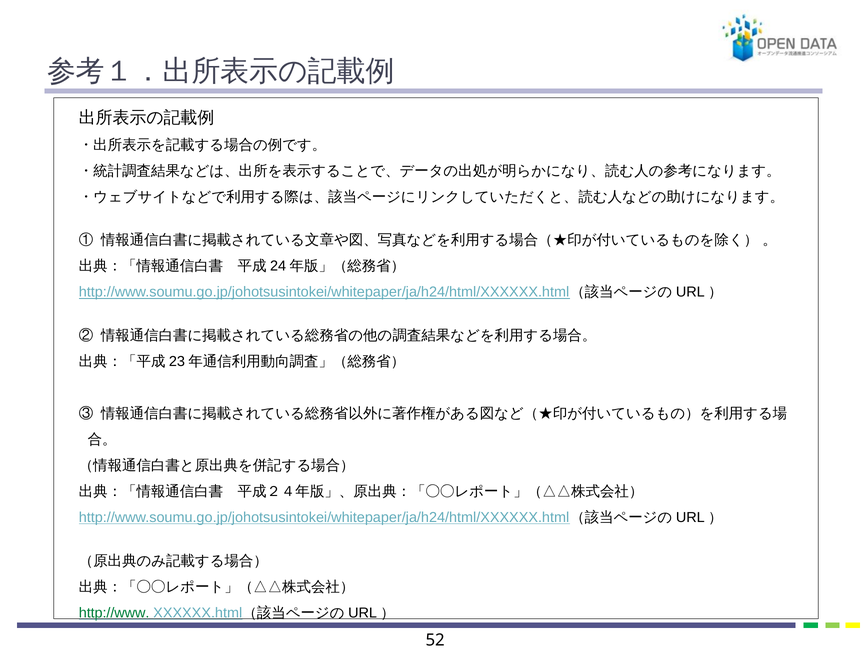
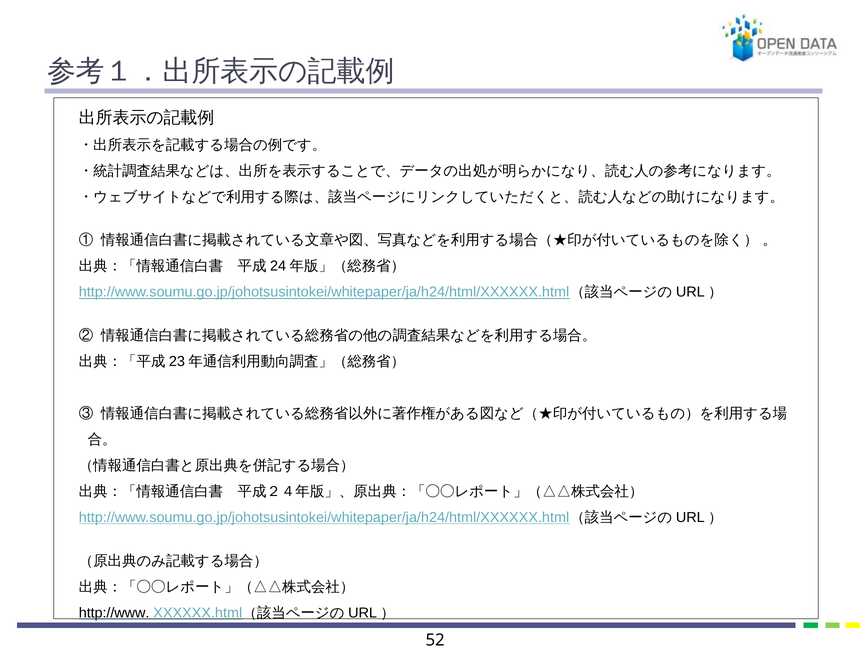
http://www colour: green -> black (114, 613)
